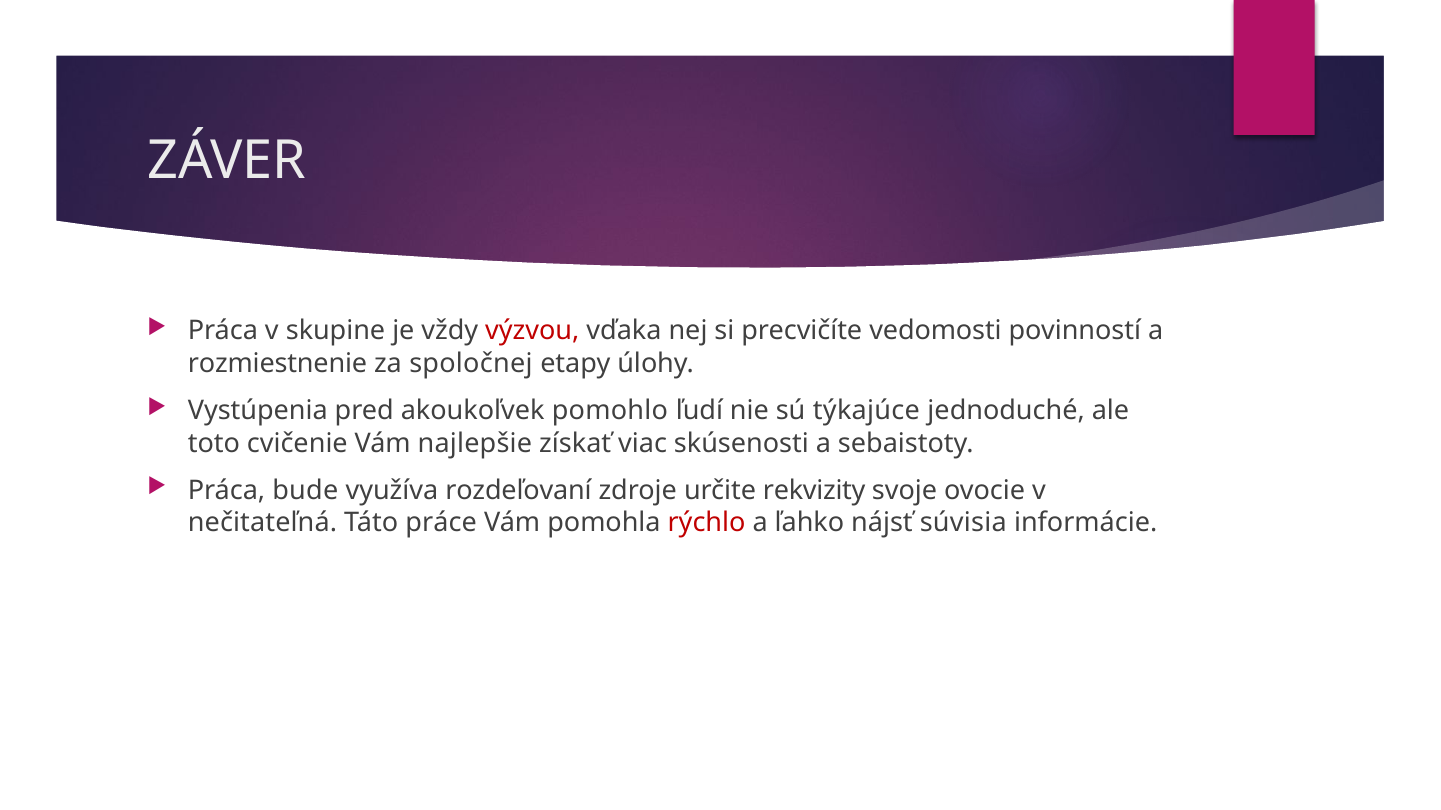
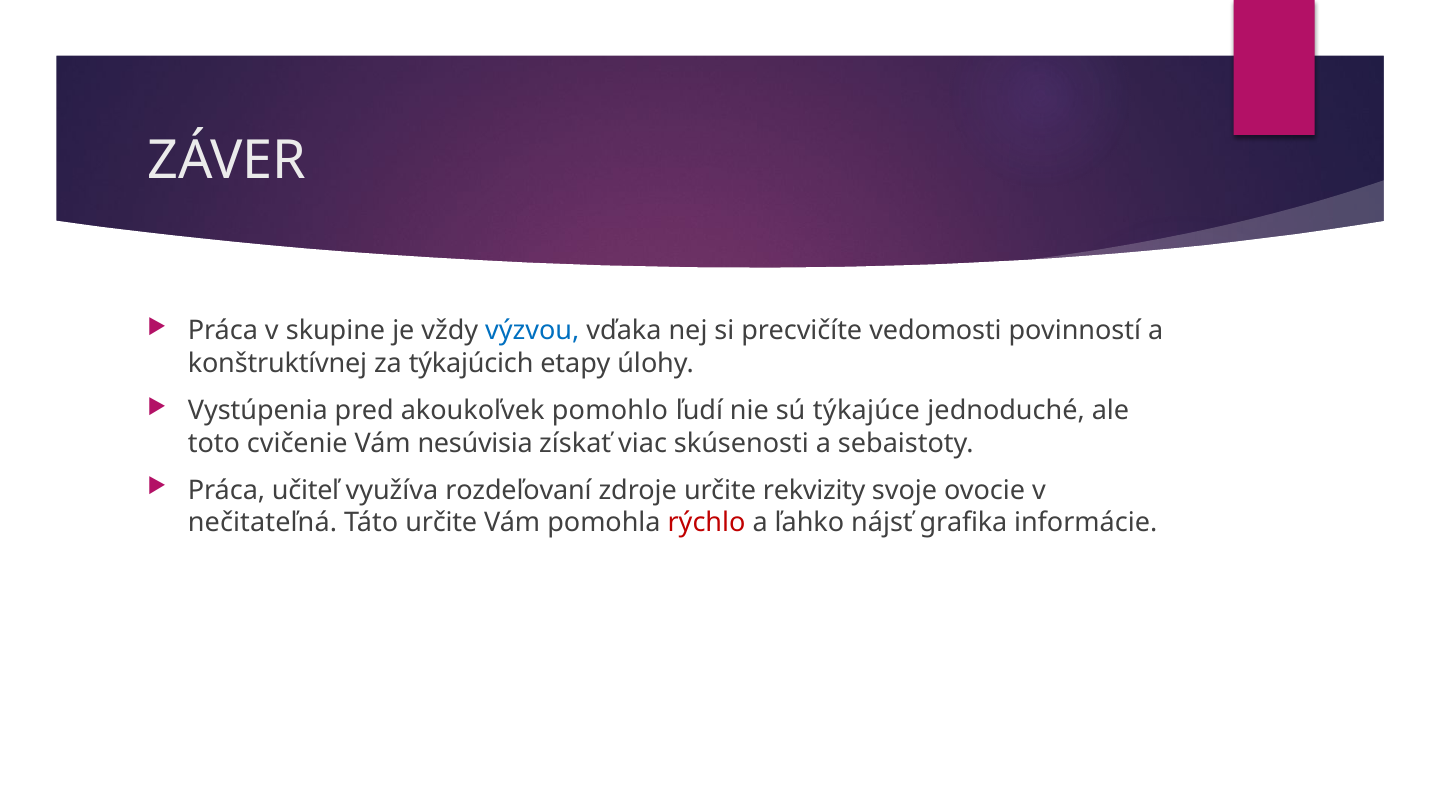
výzvou colour: red -> blue (532, 331)
rozmiestnenie: rozmiestnenie -> konštruktívnej (278, 364)
spoločnej: spoločnej -> týkajúcich (471, 364)
najlepšie: najlepšie -> nesúvisia (475, 444)
bude: bude -> učiteľ (306, 491)
Táto práce: práce -> určite (441, 523)
súvisia: súvisia -> grafika (964, 523)
